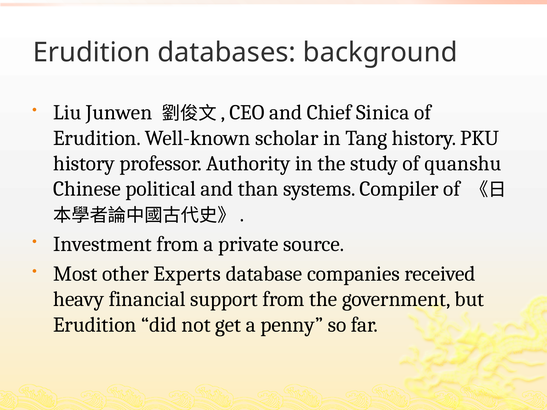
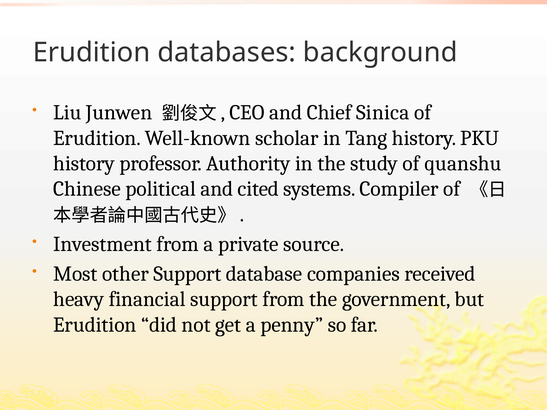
than: than -> cited (258, 189)
other Experts: Experts -> Support (187, 274)
